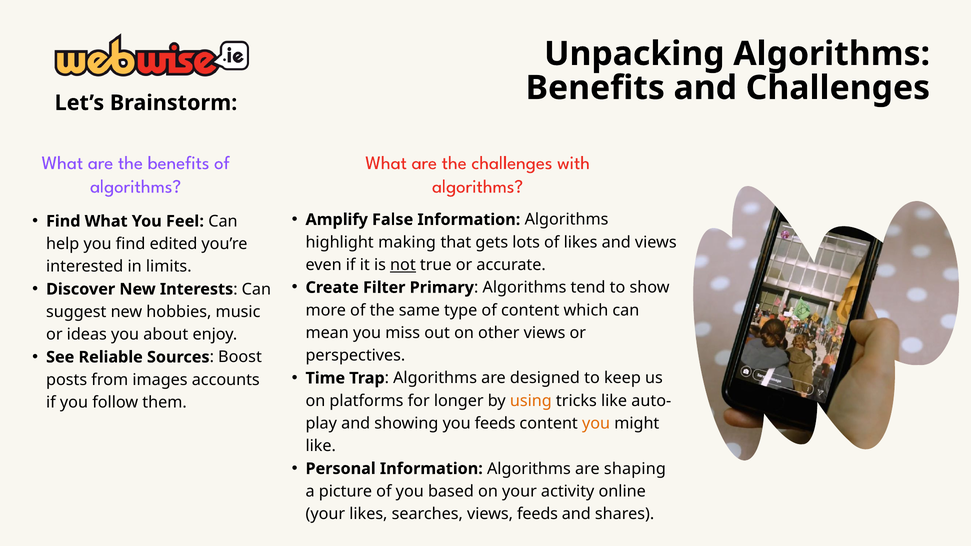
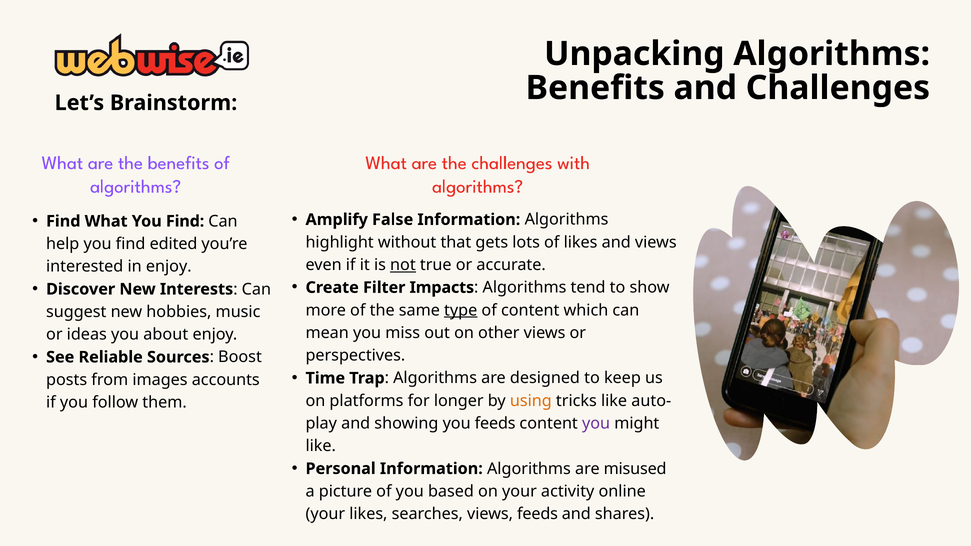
What You Feel: Feel -> Find (185, 221)
making: making -> without (407, 242)
in limits: limits -> enjoy (169, 267)
Primary: Primary -> Impacts (442, 288)
type underline: none -> present (461, 310)
you colour: orange -> purple (596, 424)
shaping: shaping -> misused (635, 469)
